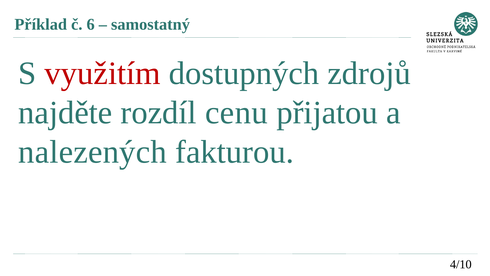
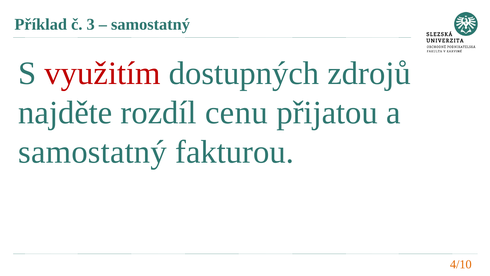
6: 6 -> 3 (91, 24)
nalezených: nalezených -> samostatný (93, 152)
4/10 colour: black -> orange (461, 264)
